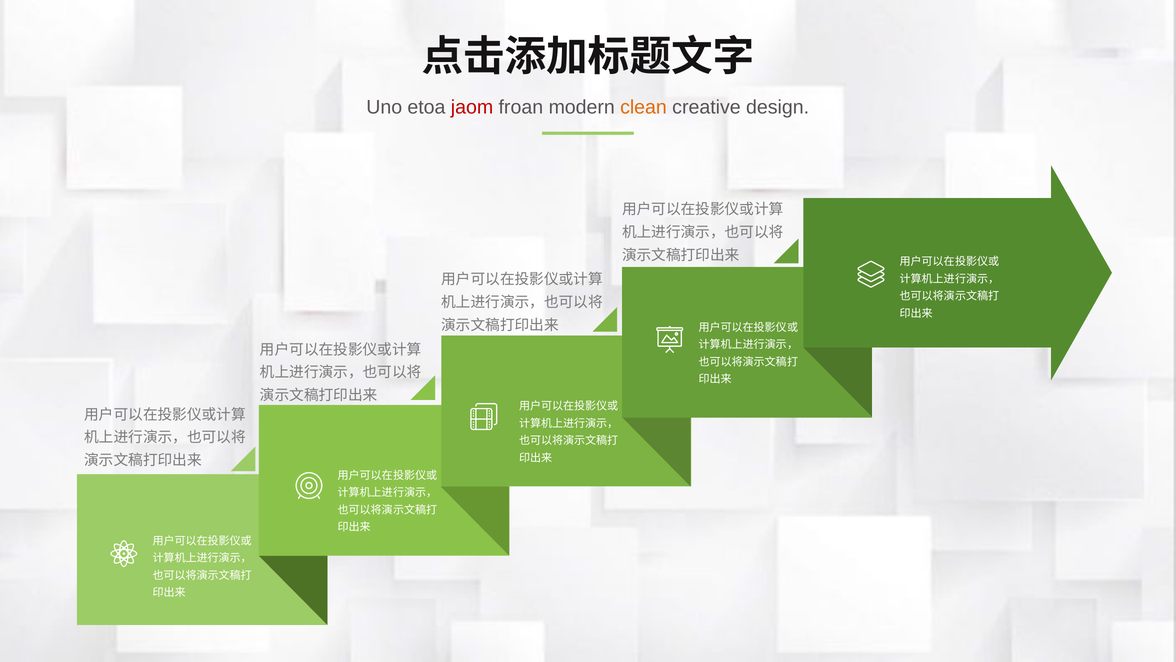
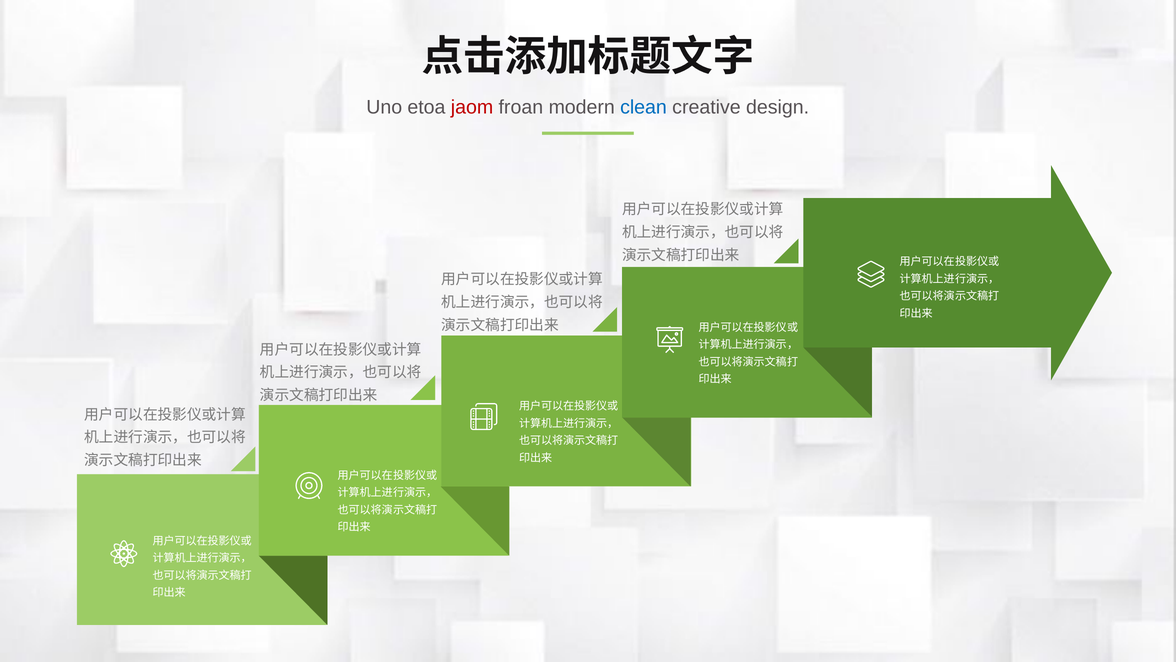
clean colour: orange -> blue (643, 107)
